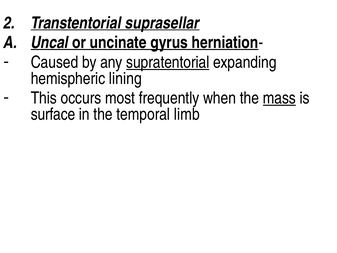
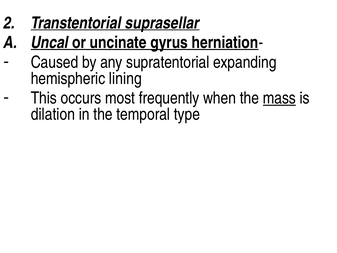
supratentorial underline: present -> none (168, 62)
surface: surface -> dilation (53, 114)
limb: limb -> type (187, 114)
